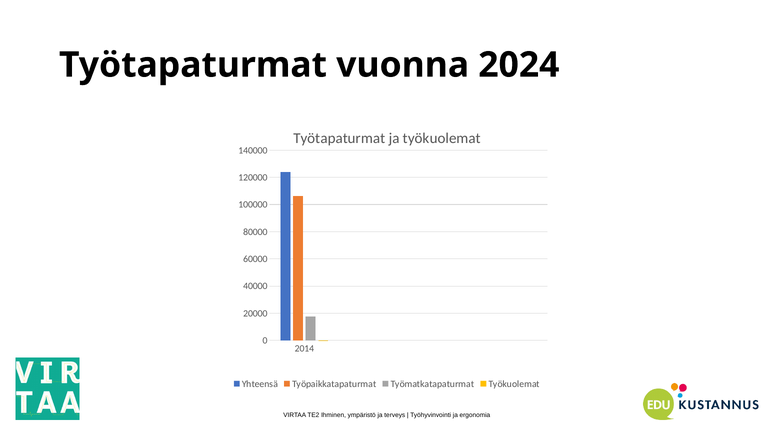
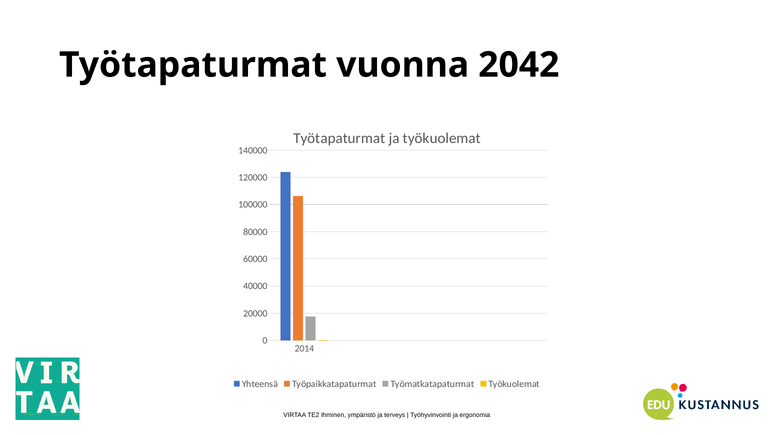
2024: 2024 -> 2042 (519, 65)
